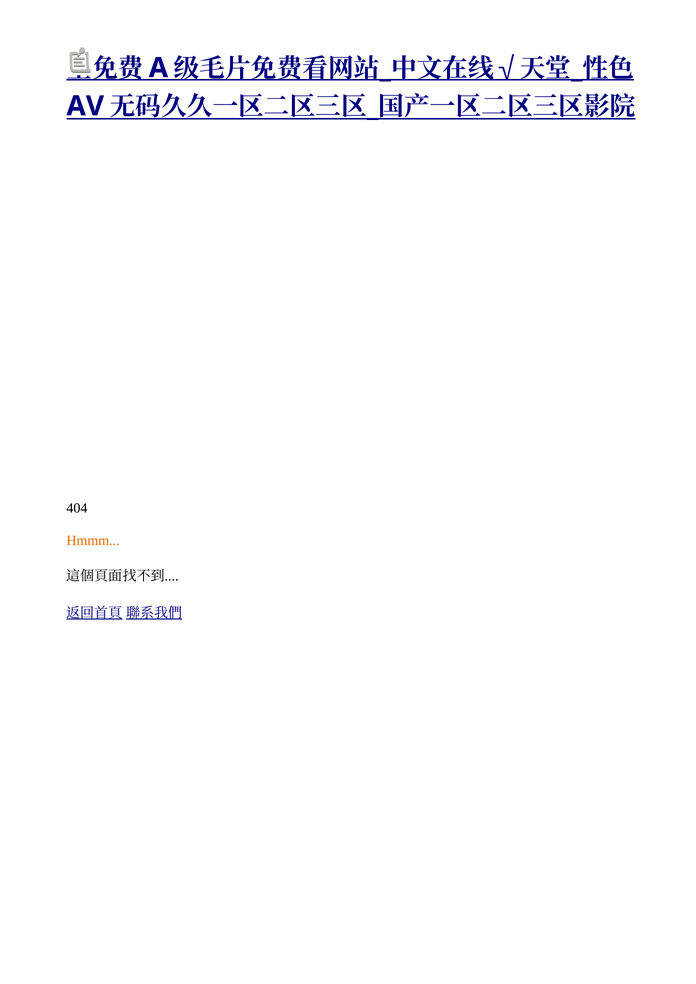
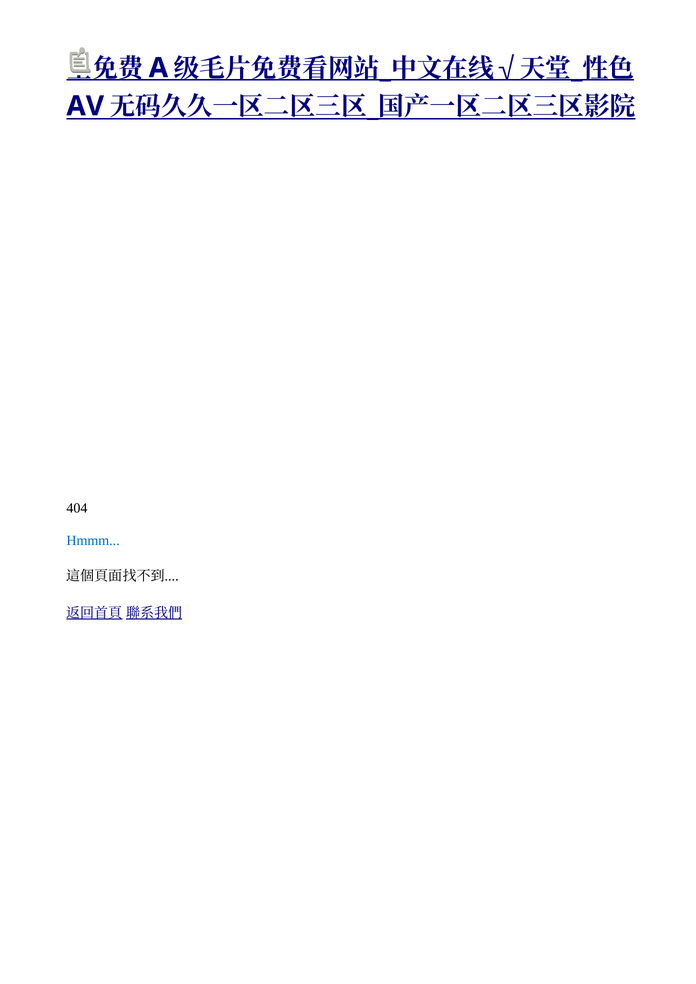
Hmmm colour: orange -> blue (93, 541)
